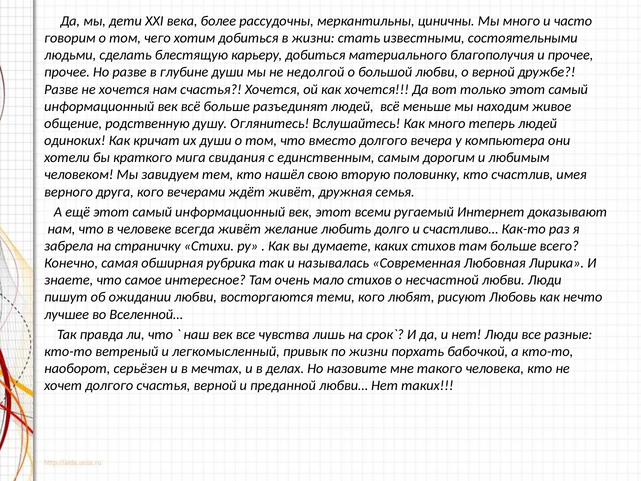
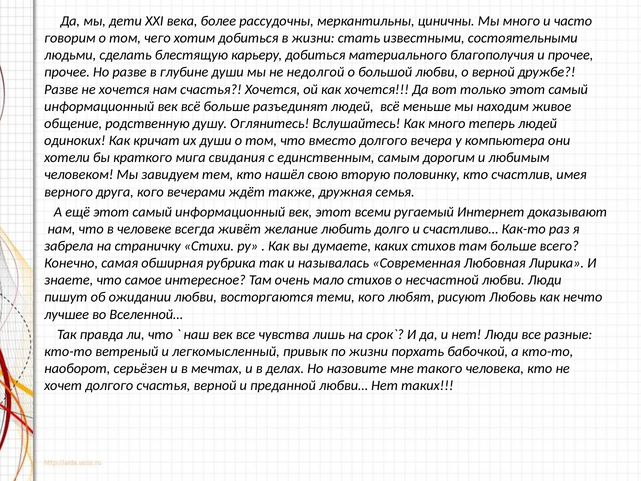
ждёт живёт: живёт -> также (292, 192)
